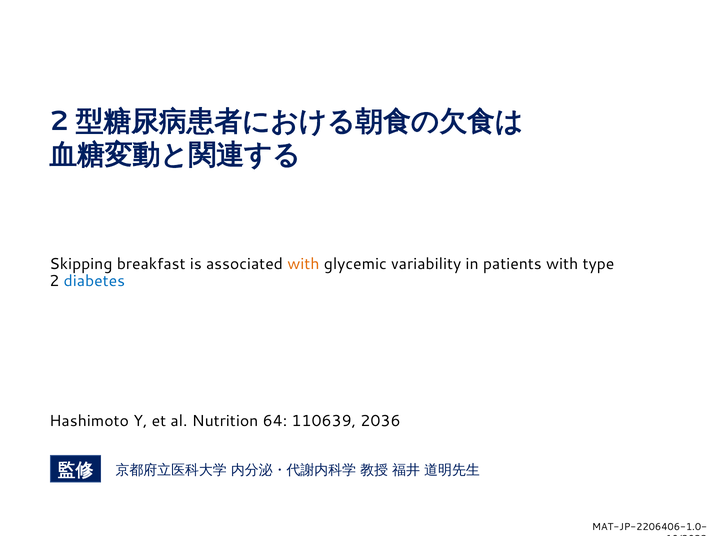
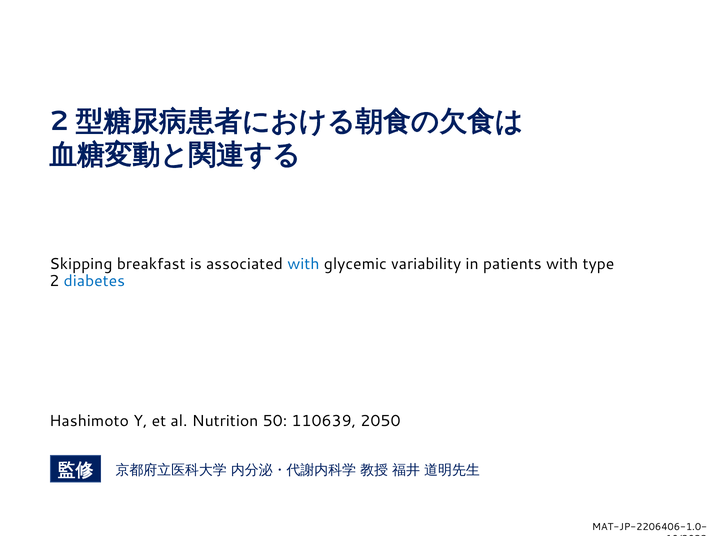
with colour: orange -> blue (303, 264)
64: 64 -> 50 (275, 421)
2036: 2036 -> 2050 (380, 421)
